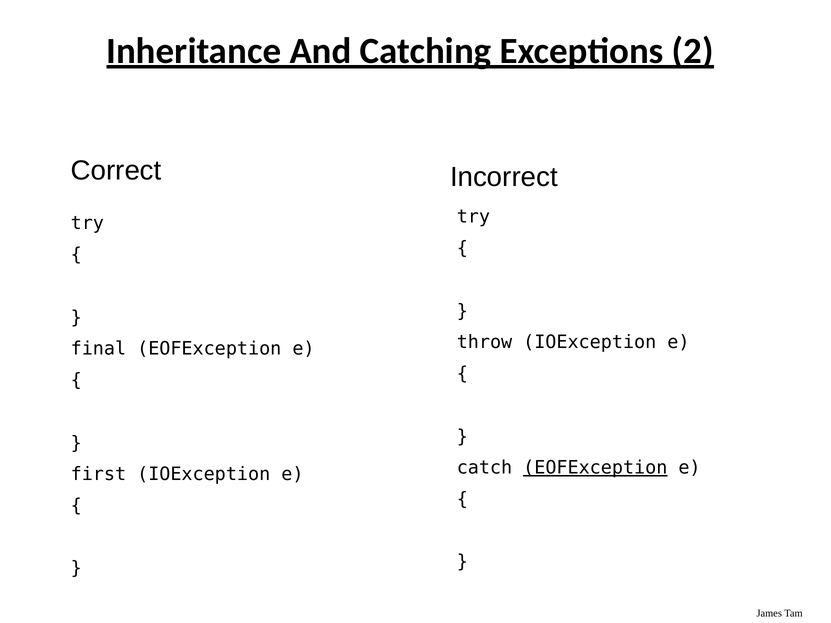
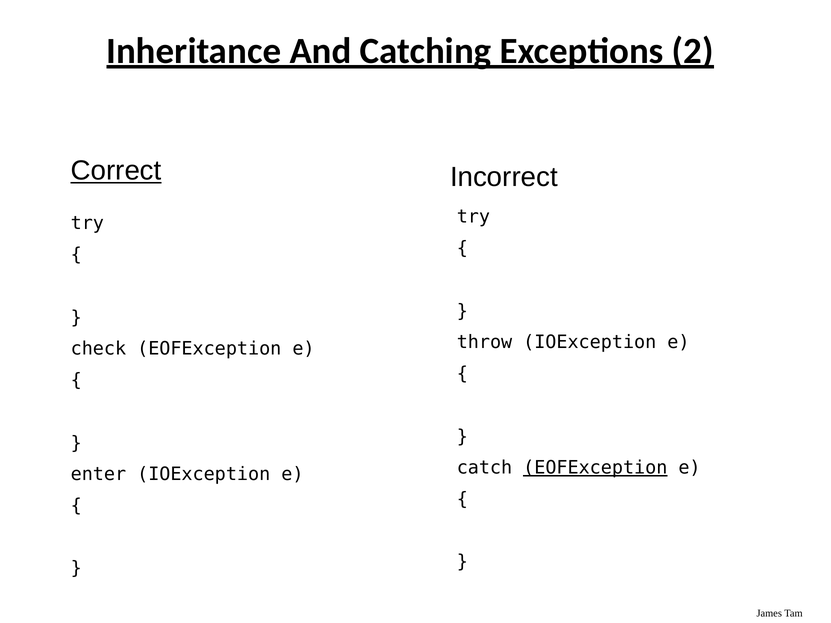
Correct underline: none -> present (116, 171)
final: final -> check (98, 349)
first: first -> enter (98, 474)
